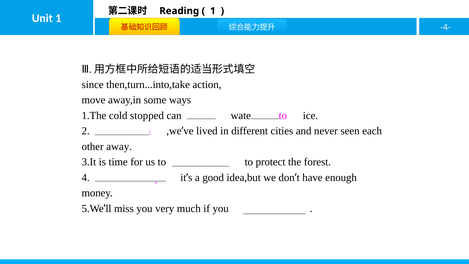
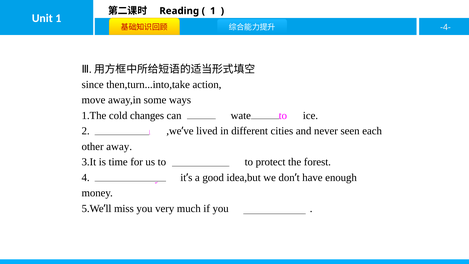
stopped: stopped -> changes (147, 115)
